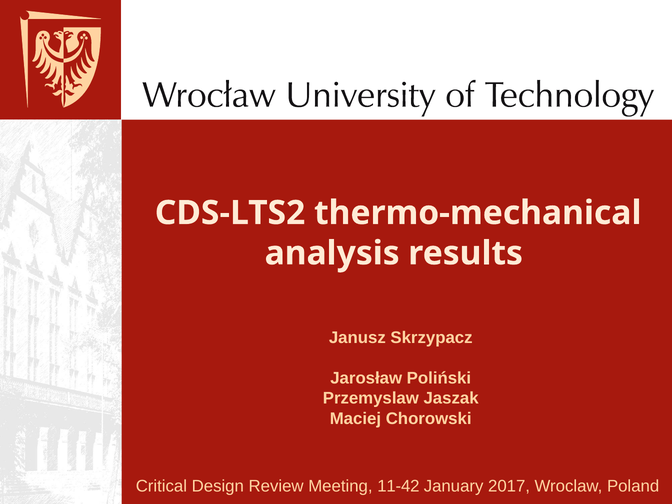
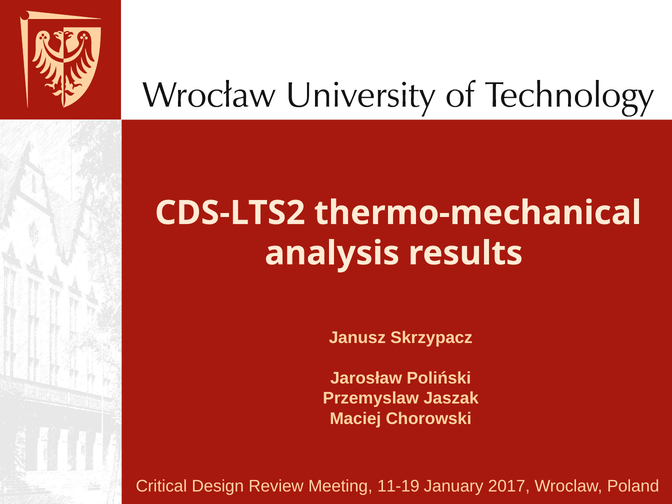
11-42: 11-42 -> 11-19 (398, 486)
